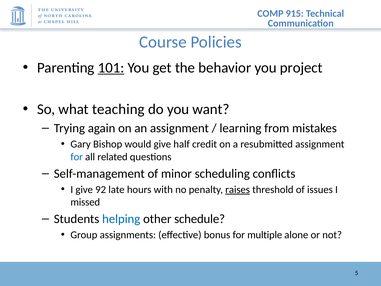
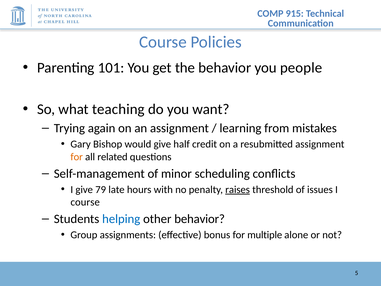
101 underline: present -> none (111, 68)
project: project -> people (301, 68)
for colour: blue -> orange (77, 157)
92: 92 -> 79 (101, 189)
missed: missed -> course (85, 202)
other schedule: schedule -> behavior (200, 219)
